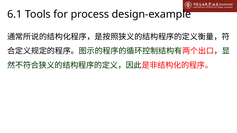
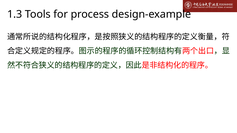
6.1: 6.1 -> 1.3 (15, 14)
